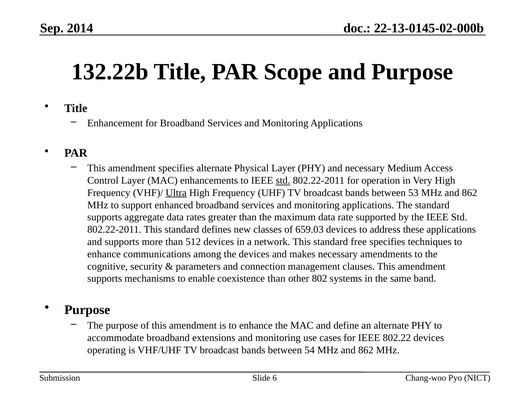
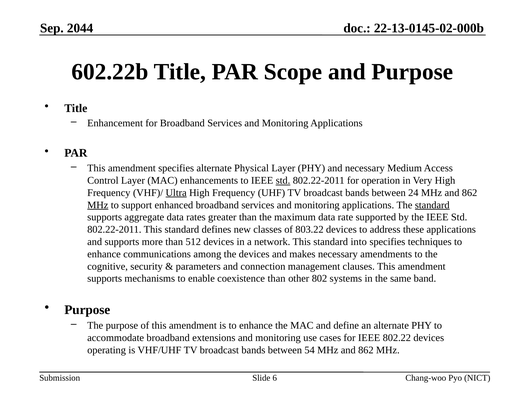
2014: 2014 -> 2044 (80, 28)
132.22b: 132.22b -> 602.22b (110, 72)
53: 53 -> 24 (413, 193)
MHz underline: none -> present (98, 205)
standard underline: none -> present (432, 205)
659.03: 659.03 -> 803.22 (309, 229)
free: free -> into (359, 242)
